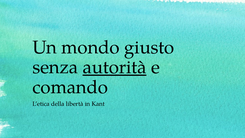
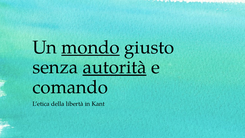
mondo underline: none -> present (90, 47)
